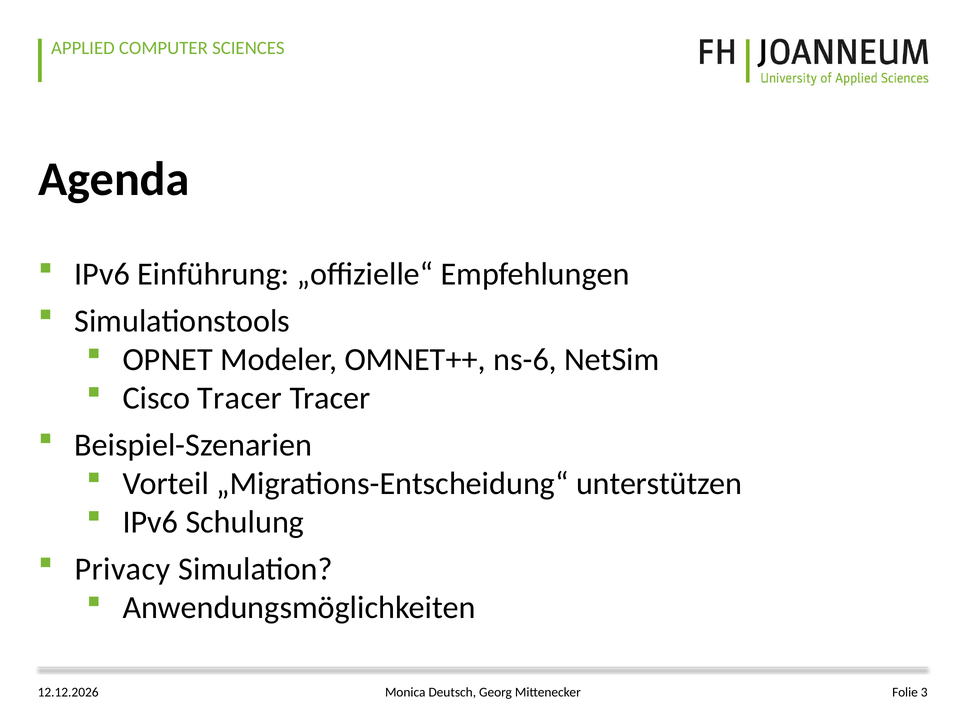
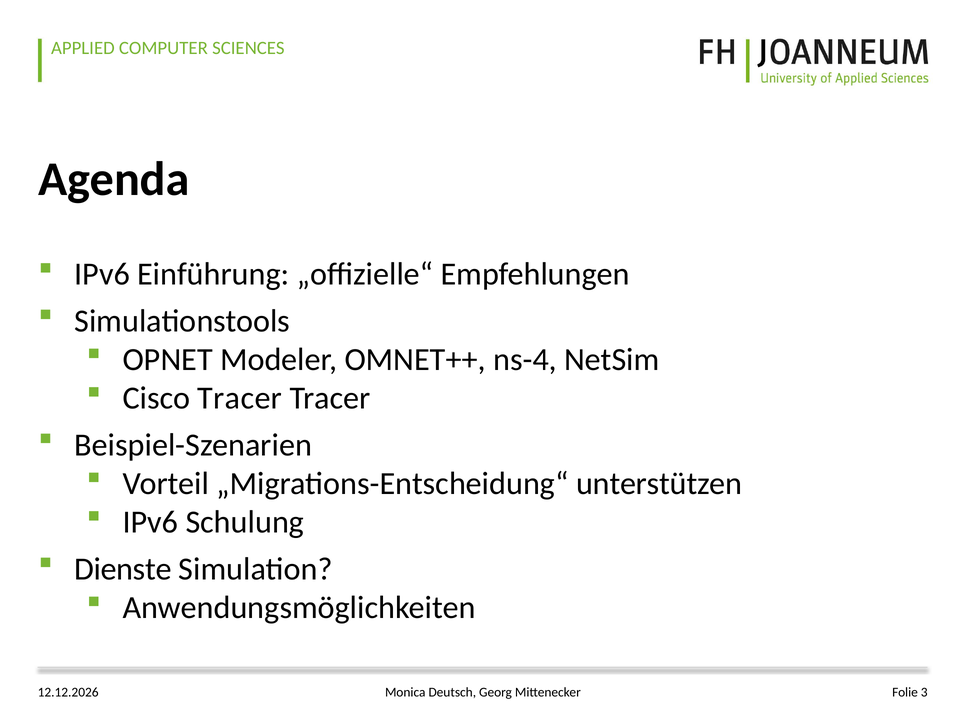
ns-6: ns-6 -> ns-4 (525, 359)
Privacy: Privacy -> Dienste (123, 569)
